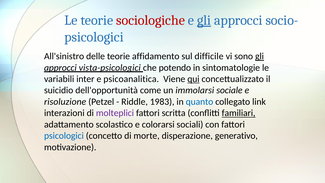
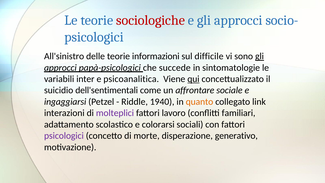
gli underline: present -> none (204, 20)
affidamento: affidamento -> informazioni (156, 56)
vista-psicologici: vista-psicologici -> papà-psicologici (110, 68)
potendo: potendo -> succede (175, 68)
dell'opportunità: dell'opportunità -> dell'sentimentali (107, 90)
immolarsi: immolarsi -> affrontare (195, 90)
risoluzione: risoluzione -> ingaggiarsi (65, 102)
1983: 1983 -> 1940 (162, 102)
quanto colour: blue -> orange (199, 102)
scritta: scritta -> lavoro (174, 113)
familiari underline: present -> none (239, 113)
psicologici colour: blue -> purple (64, 136)
